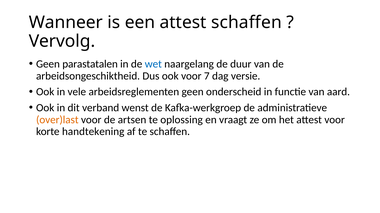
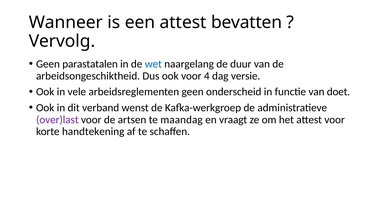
attest schaffen: schaffen -> bevatten (247, 23)
7: 7 -> 4 (207, 76)
aard: aard -> doet (338, 92)
over)last colour: orange -> purple (57, 120)
oplossing: oplossing -> maandag (182, 120)
